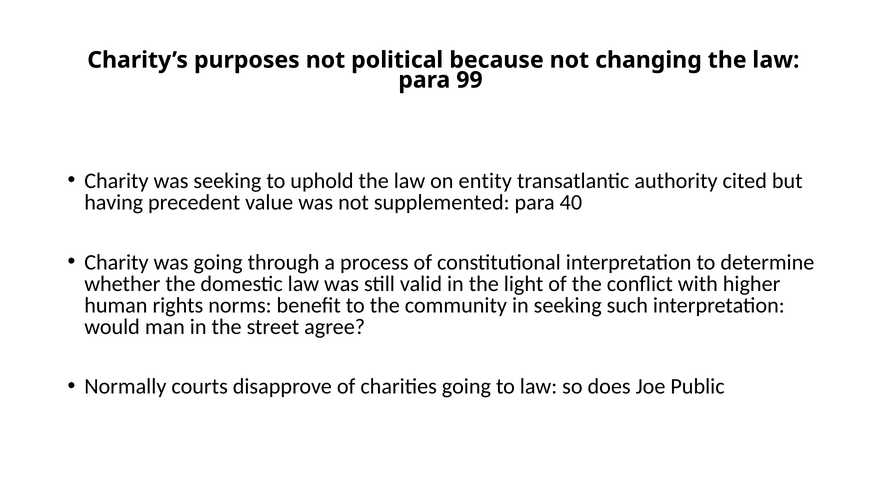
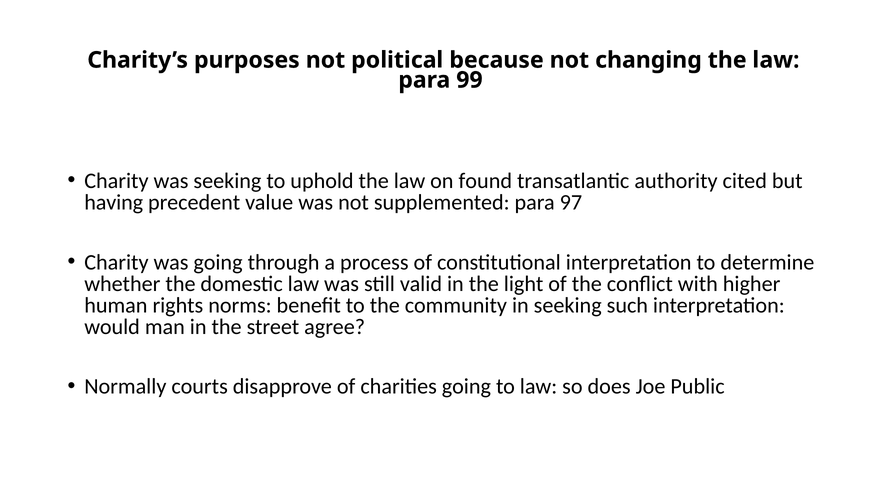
entity: entity -> found (485, 181)
40: 40 -> 97 (571, 203)
